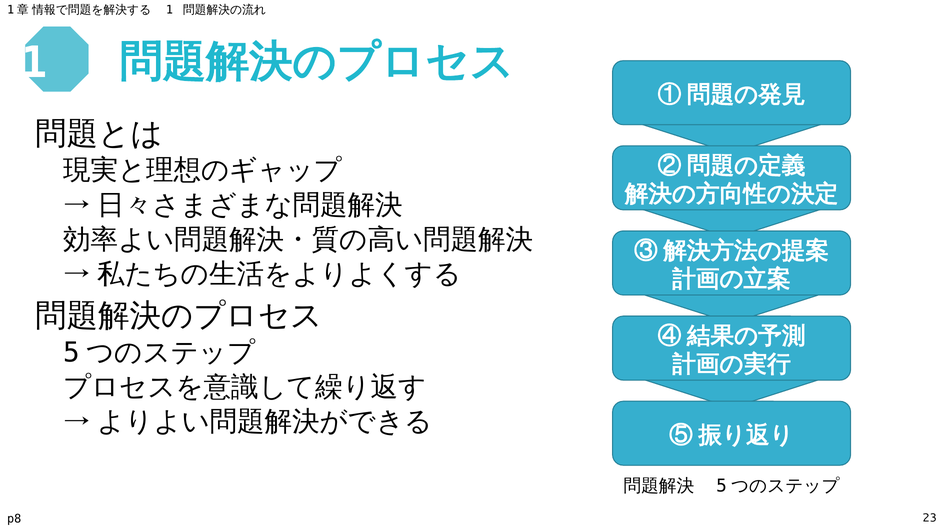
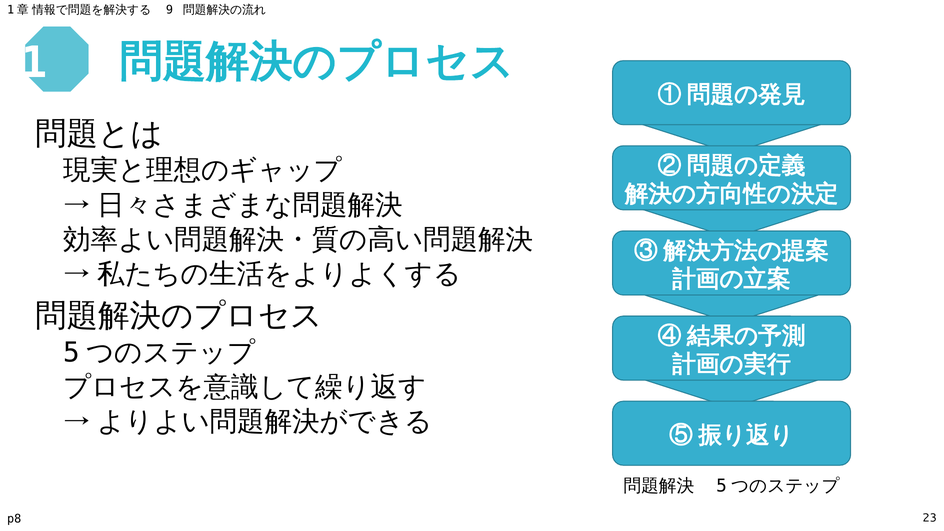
1: 1 -> 9 (170, 10)
